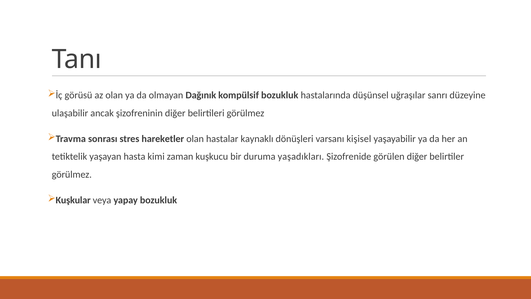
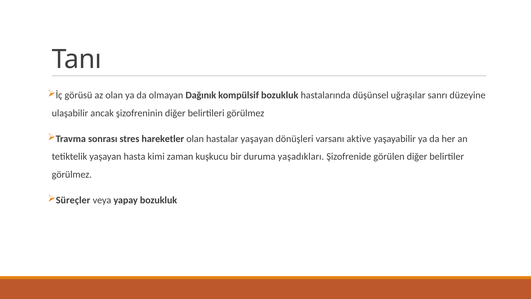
hastalar kaynaklı: kaynaklı -> yaşayan (257, 139)
kişisel: kişisel -> aktive (359, 139)
Kuşkular: Kuşkular -> Süreçler (73, 200)
